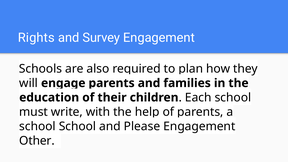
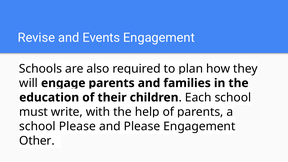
Rights: Rights -> Revise (36, 38)
Survey: Survey -> Events (101, 38)
School: School -> Please (77, 126)
